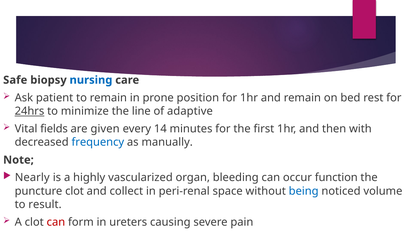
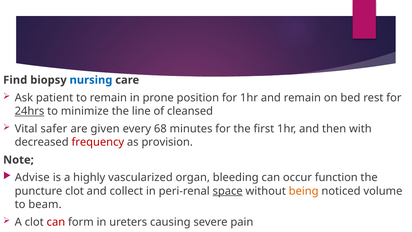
Safe: Safe -> Find (15, 80)
adaptive: adaptive -> cleansed (190, 111)
fields: fields -> safer (54, 129)
14: 14 -> 68 (160, 129)
frequency colour: blue -> red (98, 142)
manually: manually -> provision (167, 142)
Nearly: Nearly -> Advise (32, 177)
space underline: none -> present (228, 191)
being colour: blue -> orange (304, 191)
result: result -> beam (45, 204)
